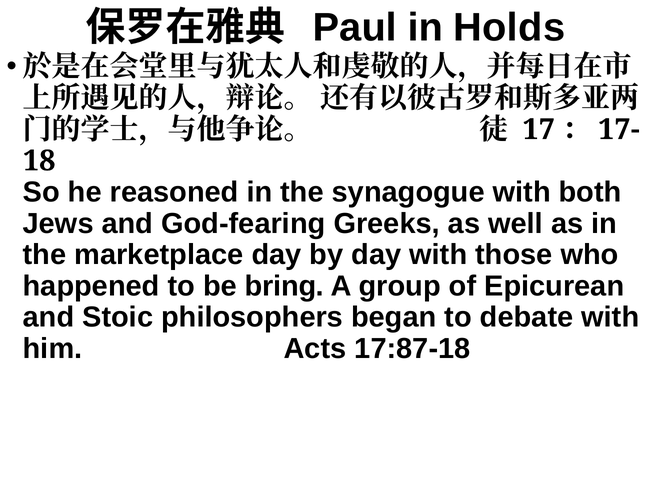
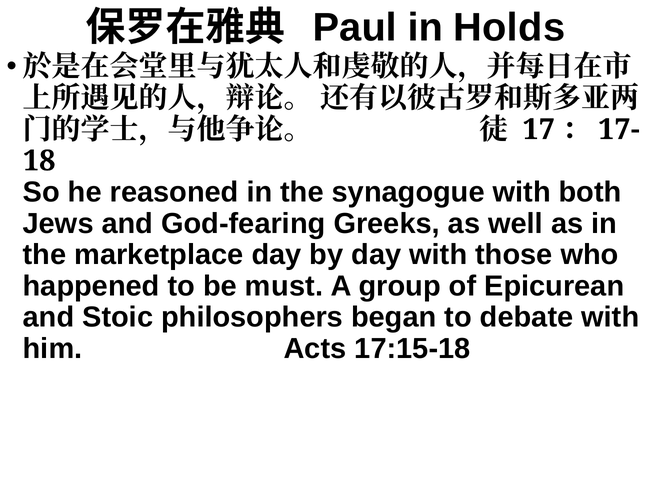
bring: bring -> must (284, 286)
17:87-18: 17:87-18 -> 17:15-18 (412, 349)
